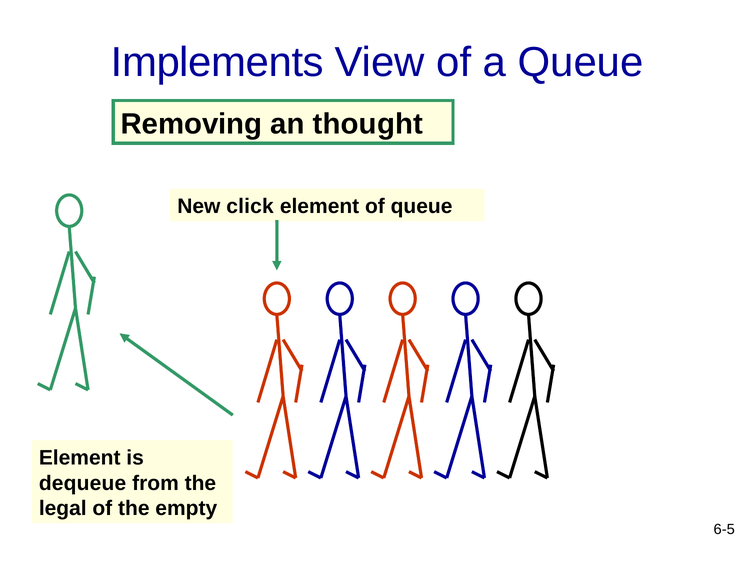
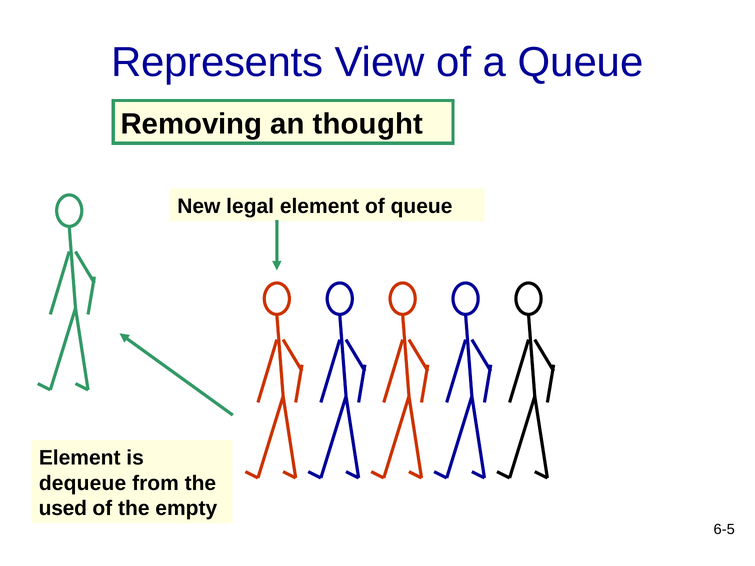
Implements: Implements -> Represents (217, 63)
click: click -> legal (250, 207)
legal: legal -> used (63, 509)
